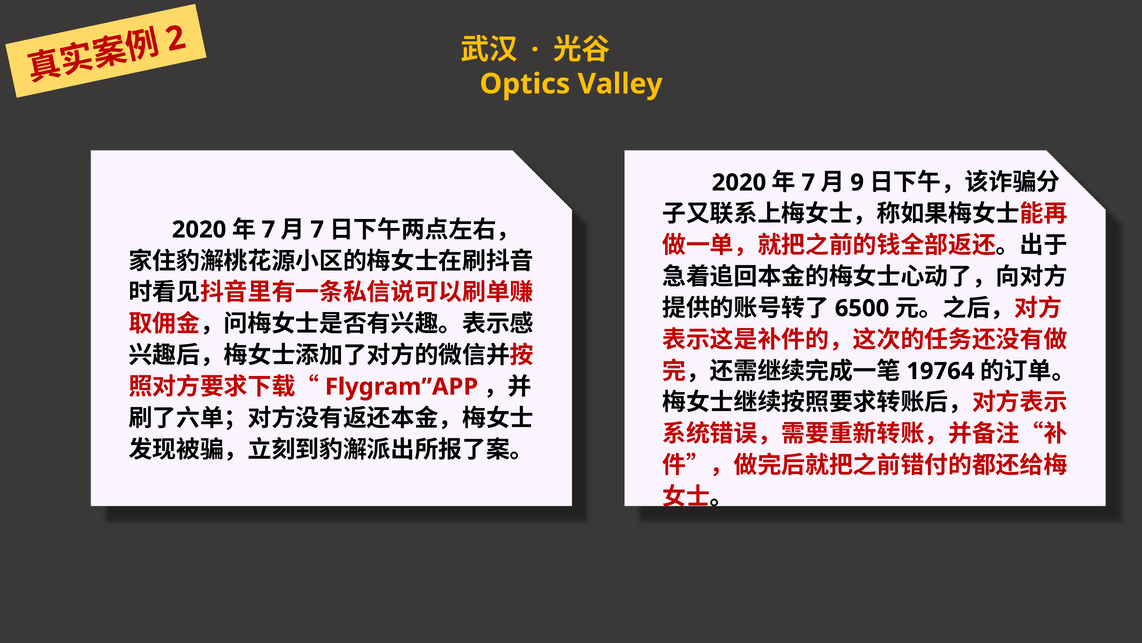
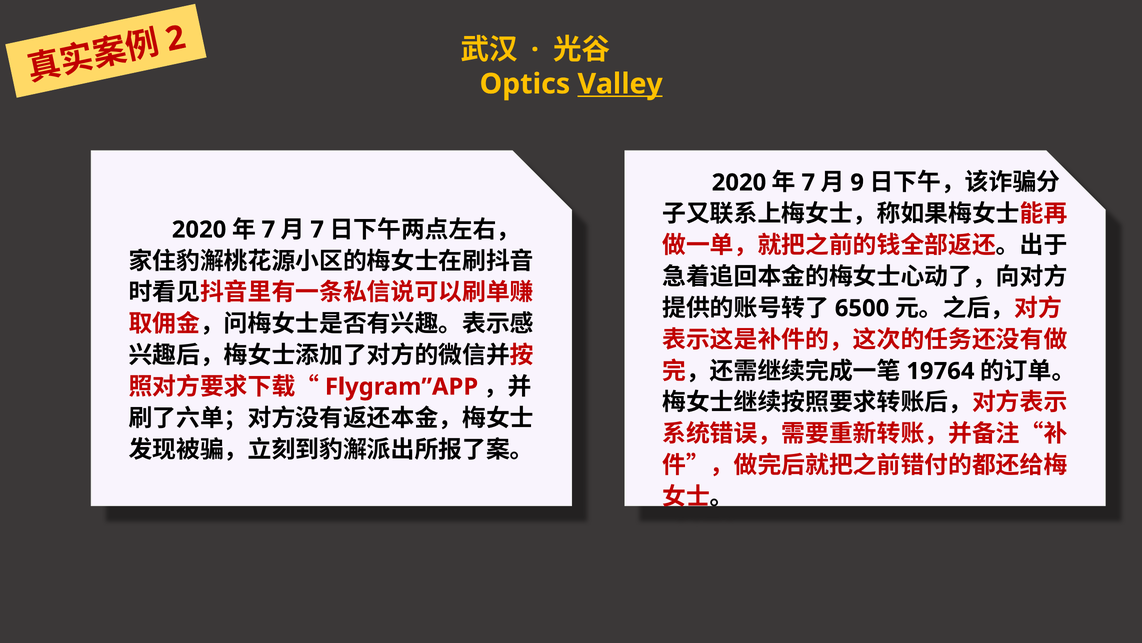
Valley underline: none -> present (620, 84)
